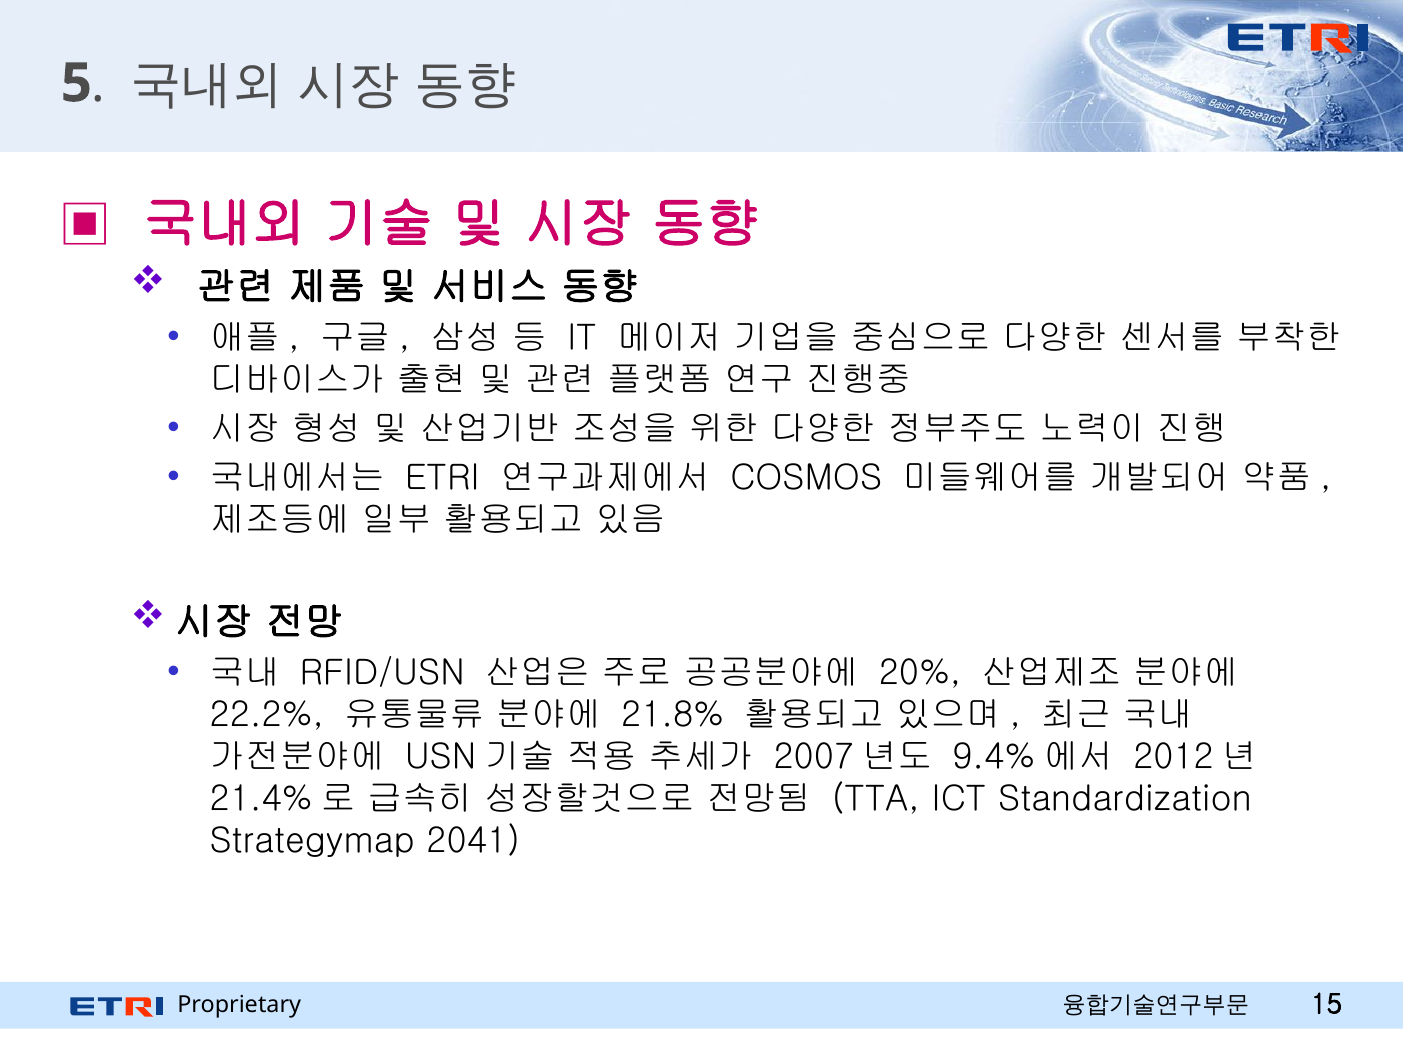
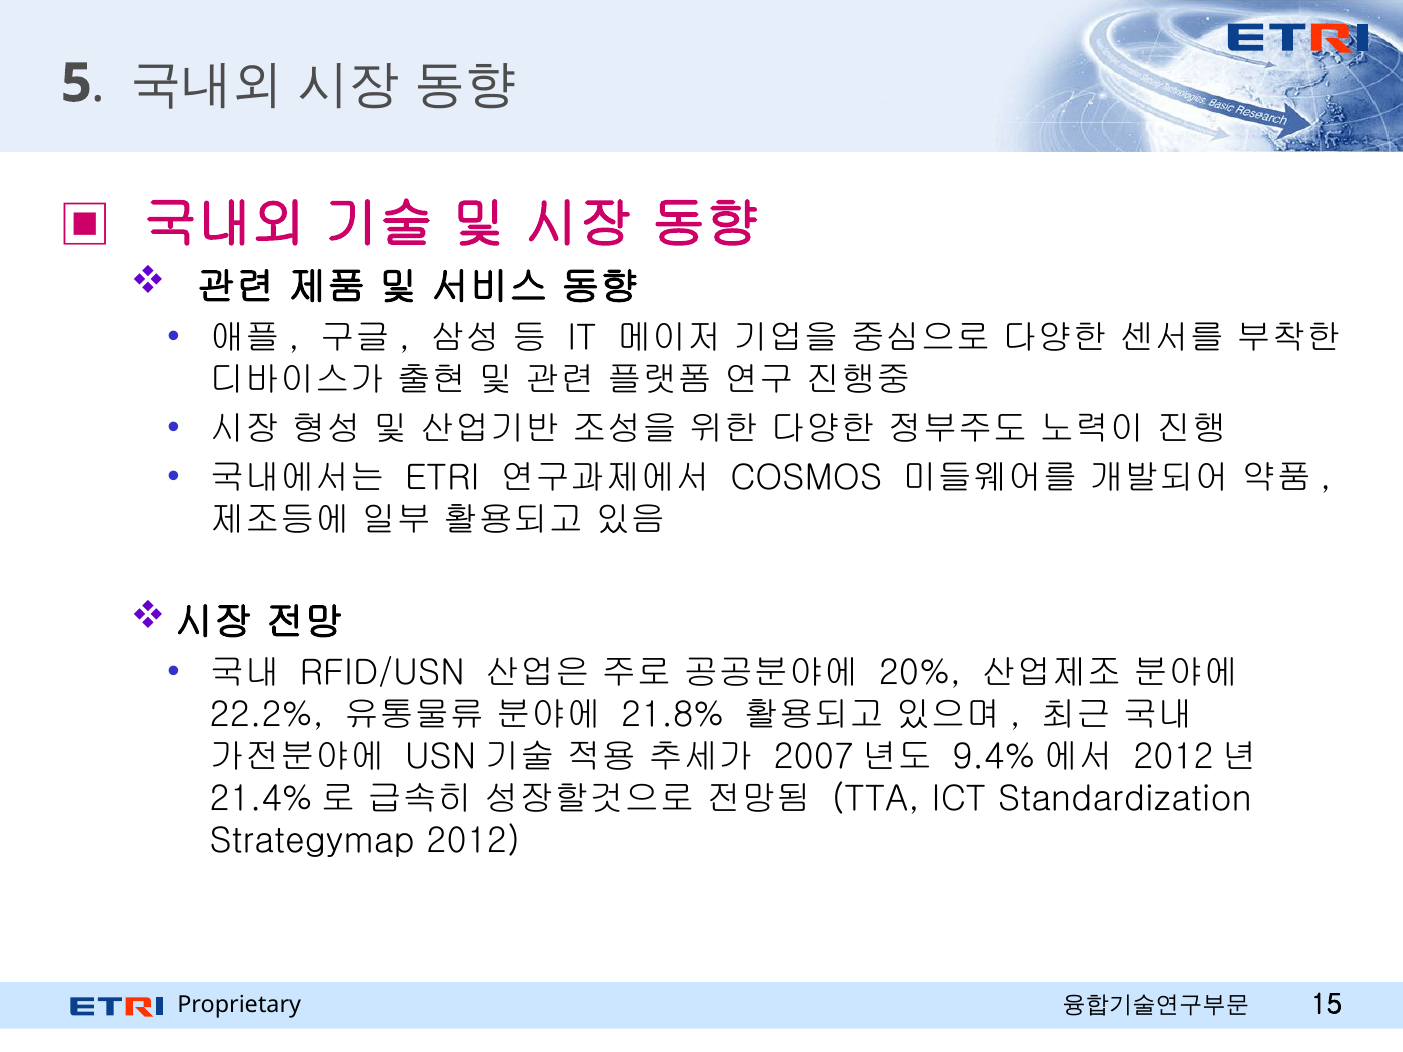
2041: 2041 -> 2012 (473, 842)
